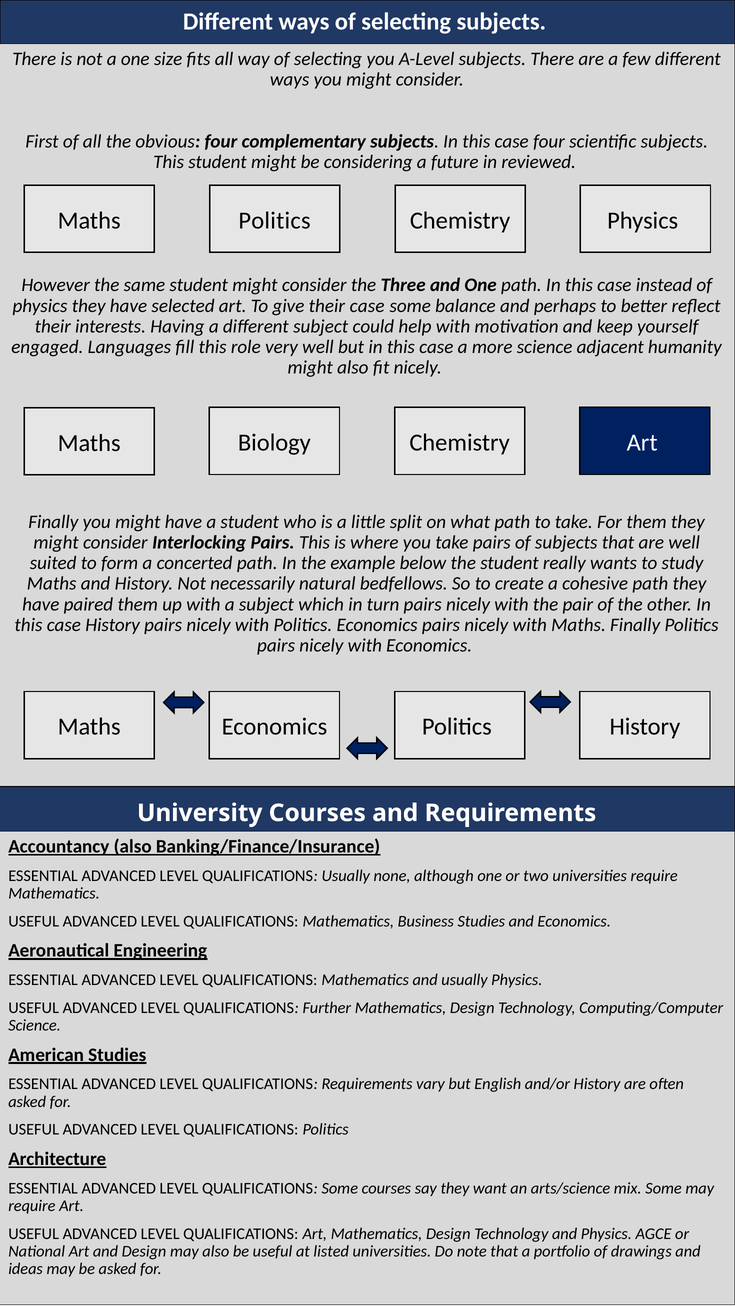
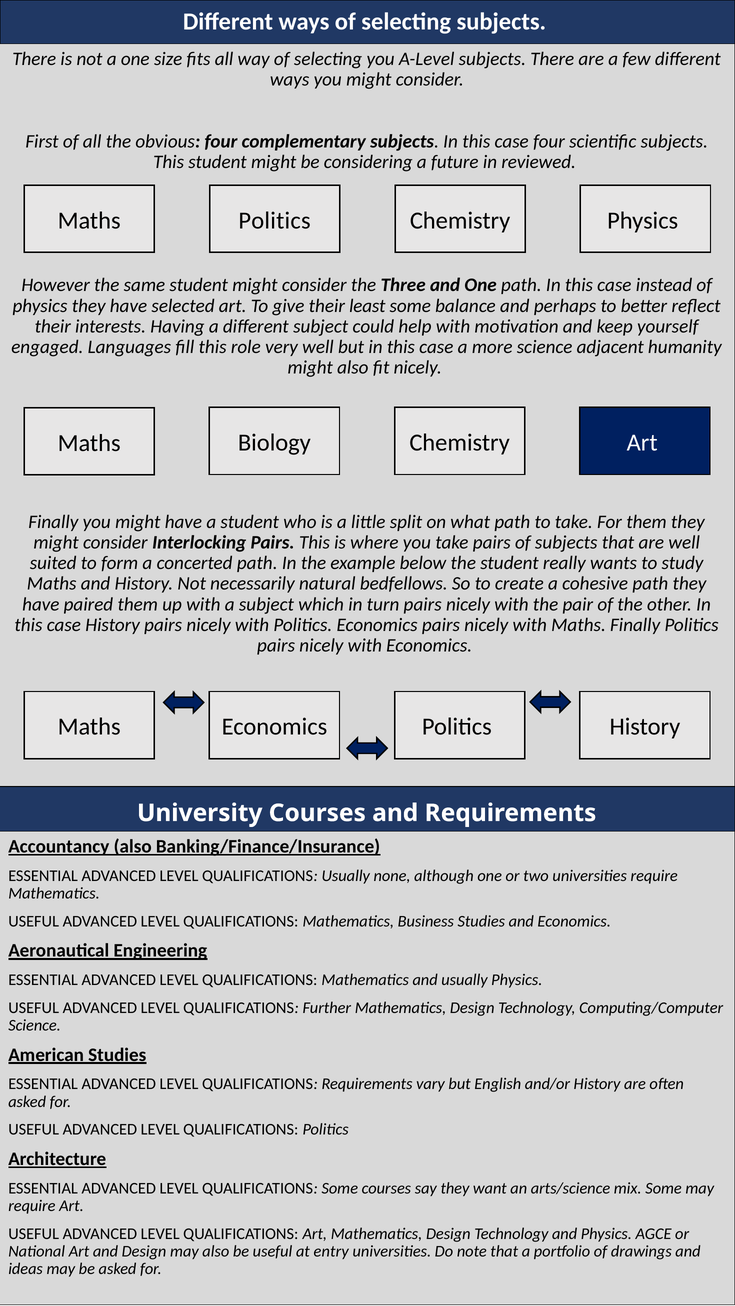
their case: case -> least (367, 306)
listed: listed -> entry (331, 1252)
